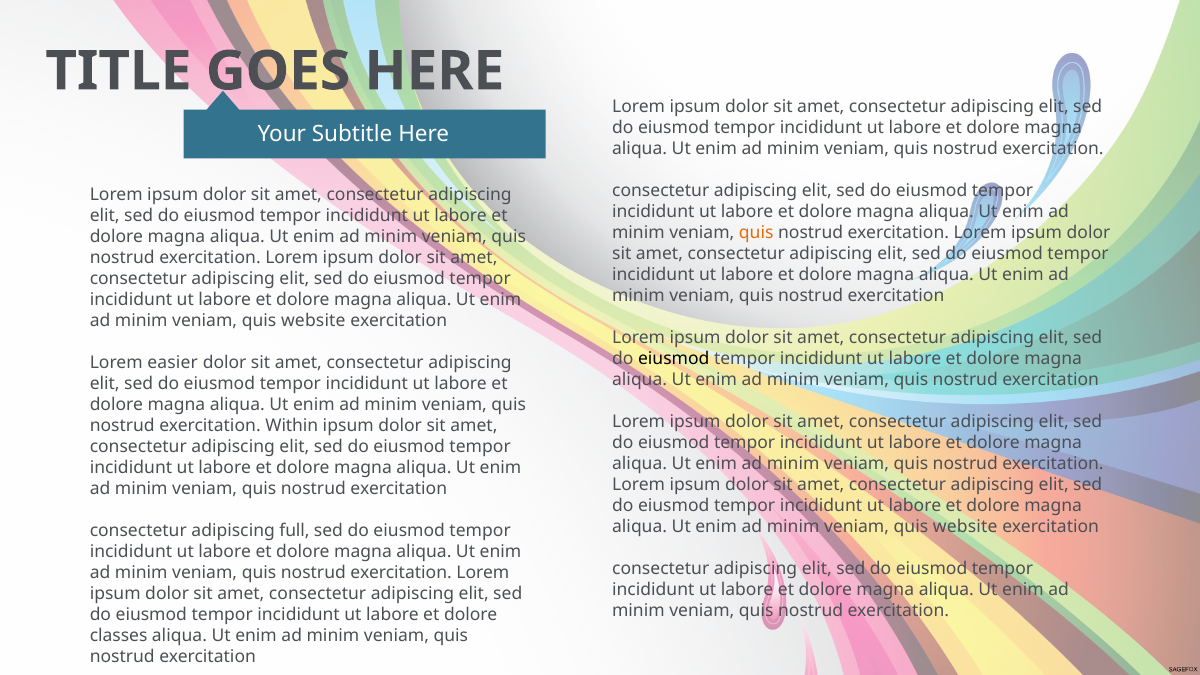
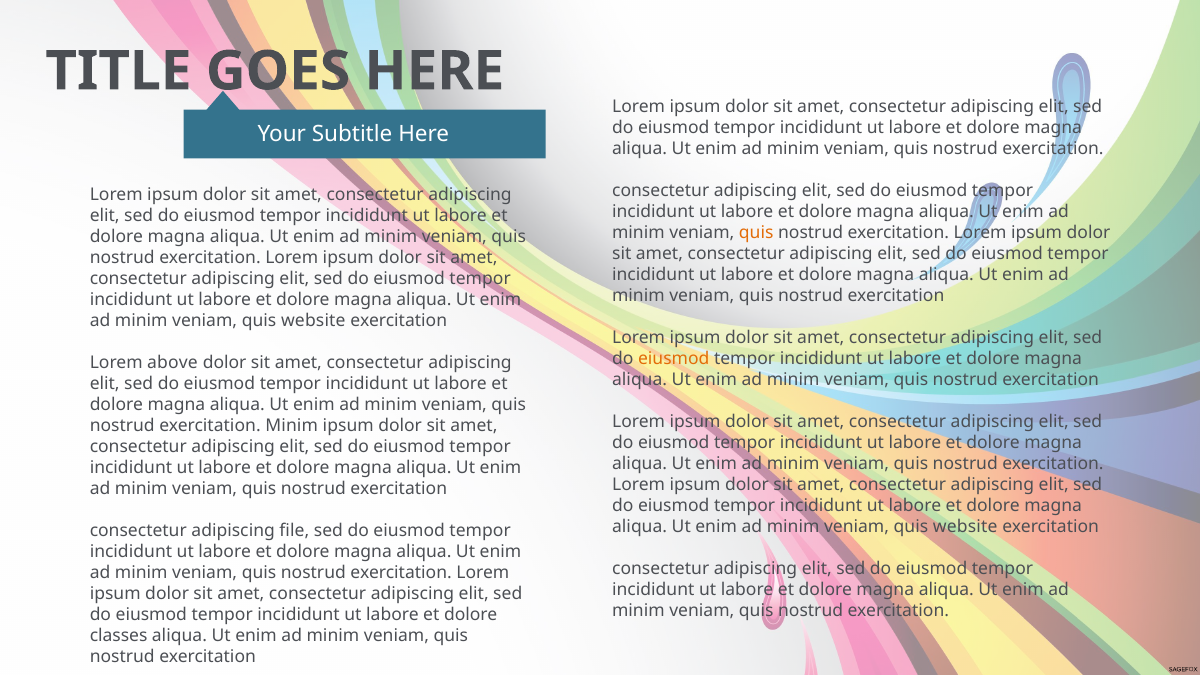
eiusmod colour: black -> orange (674, 358)
easier: easier -> above (173, 362)
exercitation Within: Within -> Minim (292, 425)
full: full -> file (294, 530)
